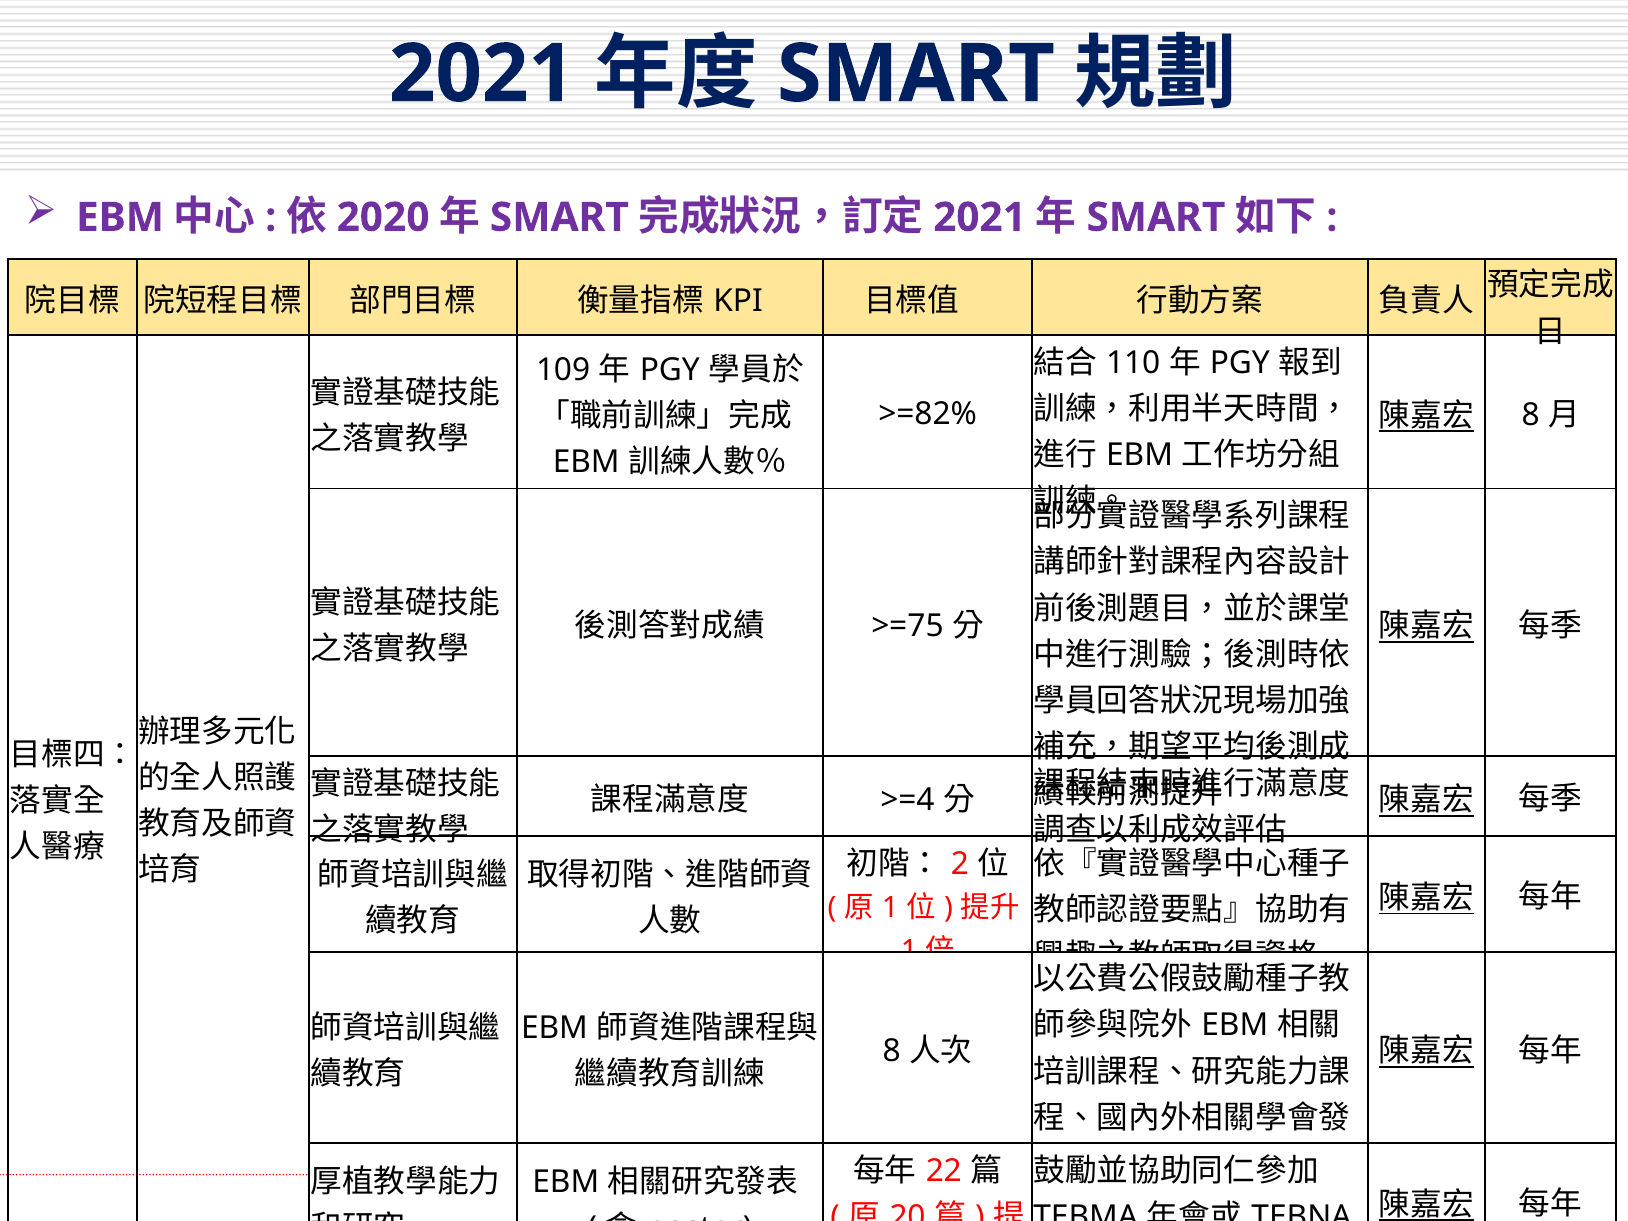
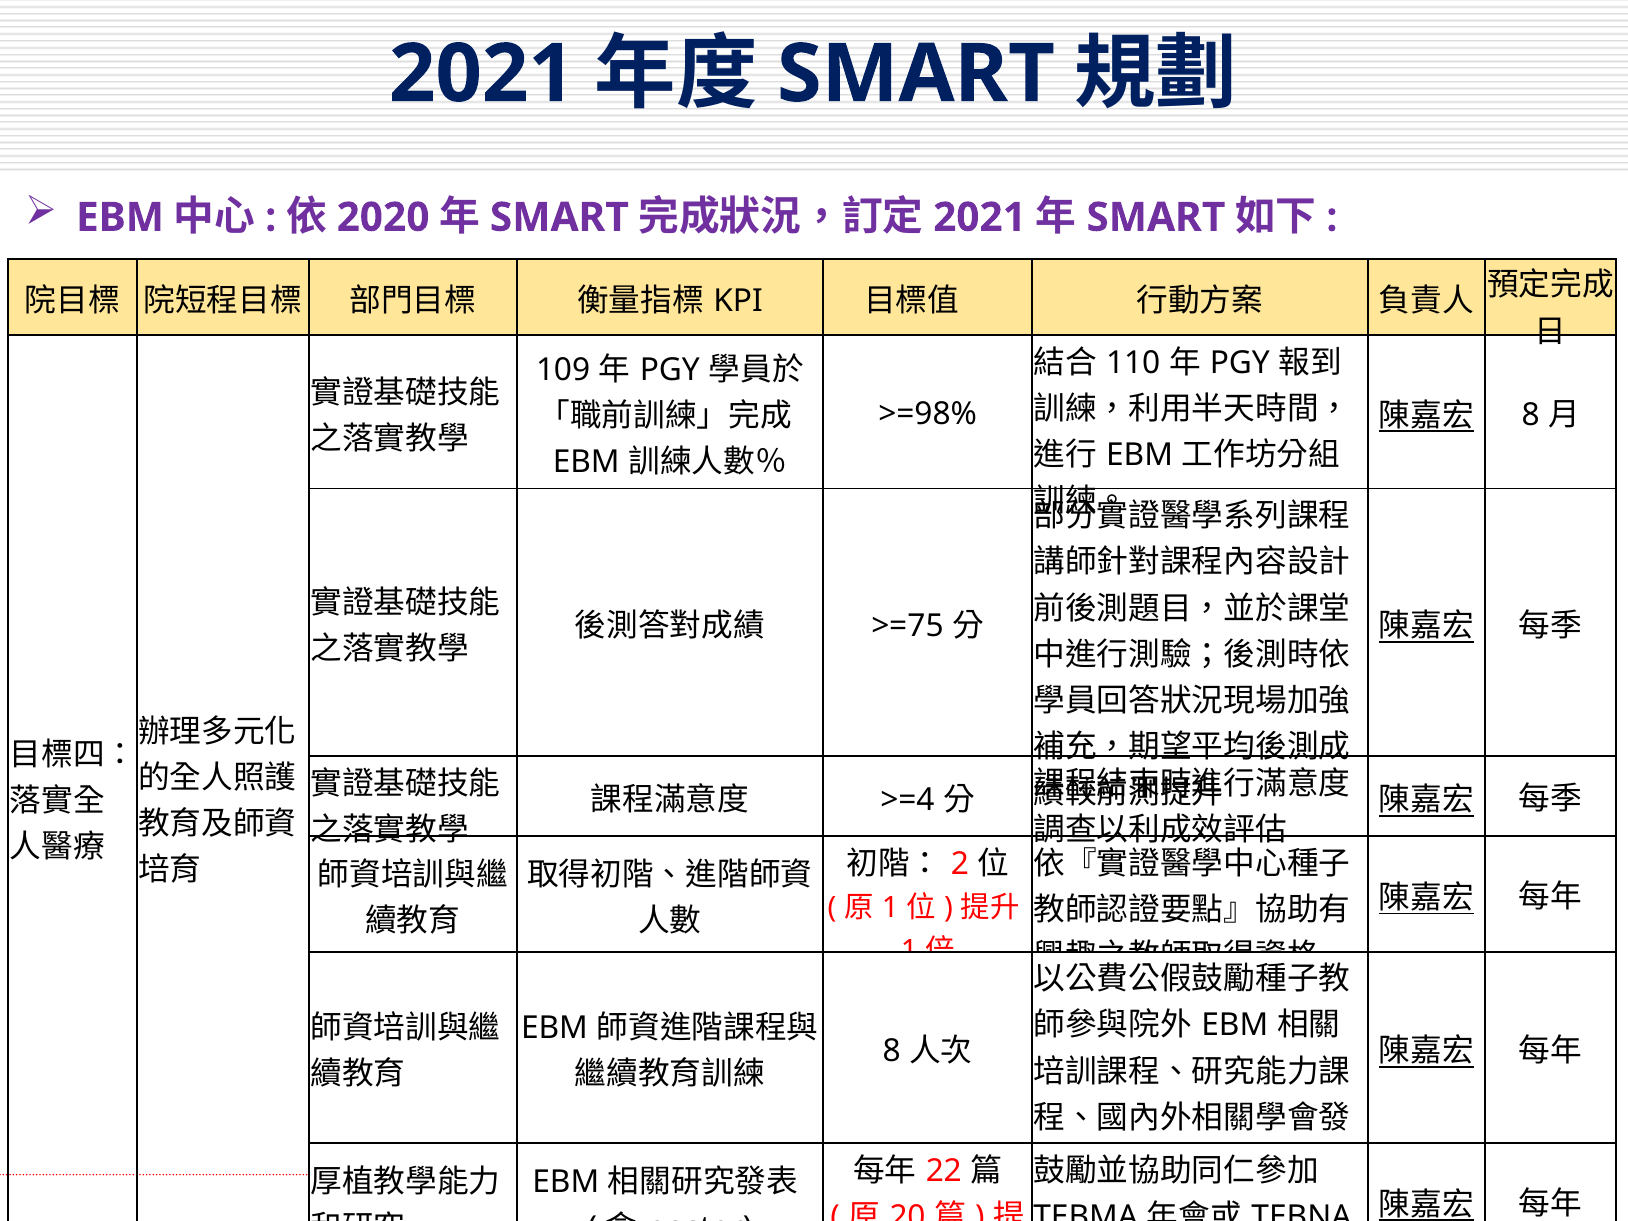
>=82%: >=82% -> >=98% (928, 414)
